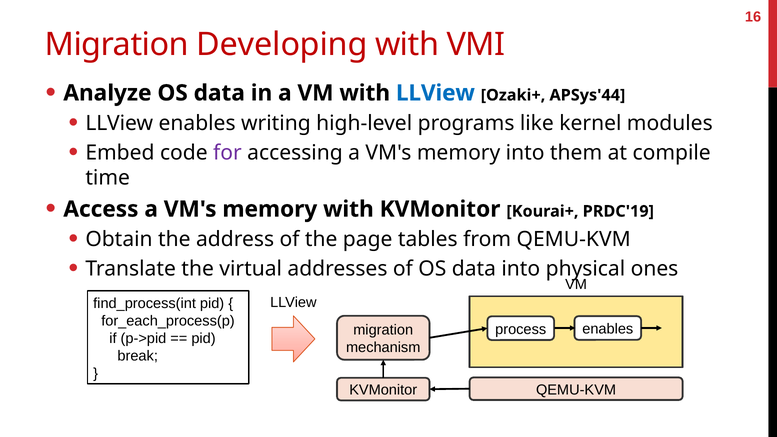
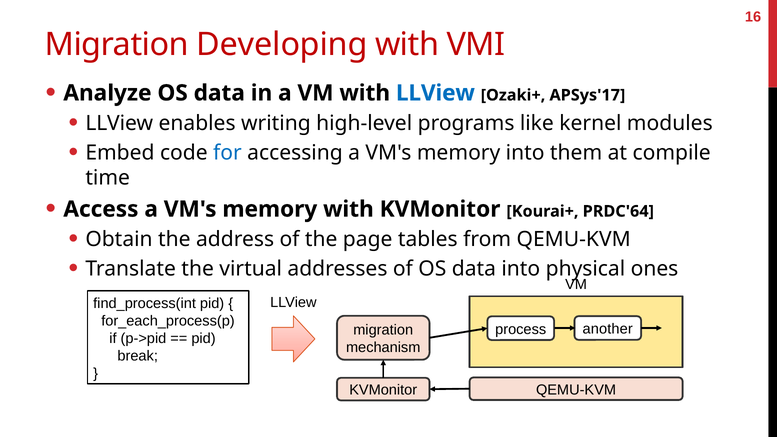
APSys'44: APSys'44 -> APSys'17 (587, 95)
for colour: purple -> blue (227, 153)
PRDC'19: PRDC'19 -> PRDC'64 (618, 211)
process enables: enables -> another (608, 329)
